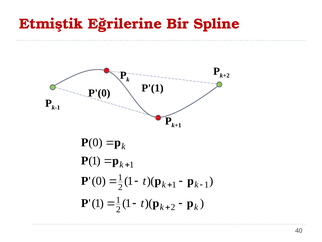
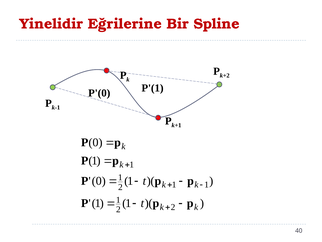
Etmiştik: Etmiştik -> Yinelidir (51, 24)
